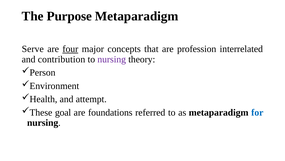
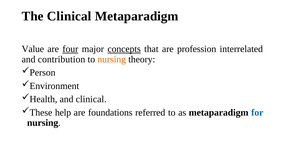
The Purpose: Purpose -> Clinical (69, 16)
Serve: Serve -> Value (33, 49)
concepts underline: none -> present (124, 49)
nursing colour: purple -> orange (112, 59)
and attempt: attempt -> clinical (91, 99)
goal: goal -> help (63, 112)
